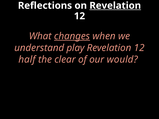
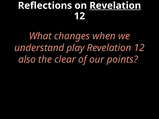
changes underline: present -> none (72, 36)
half: half -> also (27, 60)
would: would -> points (122, 60)
